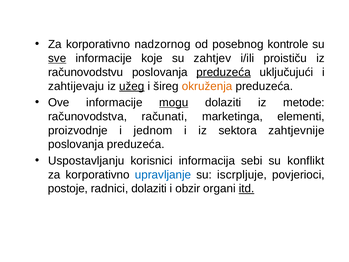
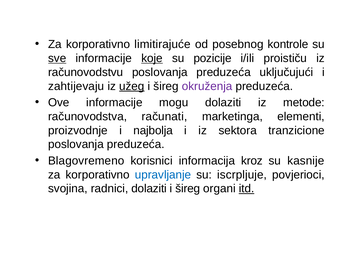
nadzornog: nadzornog -> limitirajuće (163, 44)
koje underline: none -> present (152, 58)
zahtjev: zahtjev -> pozicije (213, 58)
preduzeća underline: present -> none (224, 72)
okruženja colour: orange -> purple (207, 86)
mogu underline: present -> none (174, 102)
jednom: jednom -> najbolja (153, 130)
zahtjevnije: zahtjevnije -> tranzicione (297, 130)
Uspostavljanju: Uspostavljanju -> Blagovremeno (86, 161)
sebi: sebi -> kroz (252, 161)
konflikt: konflikt -> kasnije (306, 161)
postoje: postoje -> svojina (68, 188)
obzir: obzir -> šireg (188, 188)
